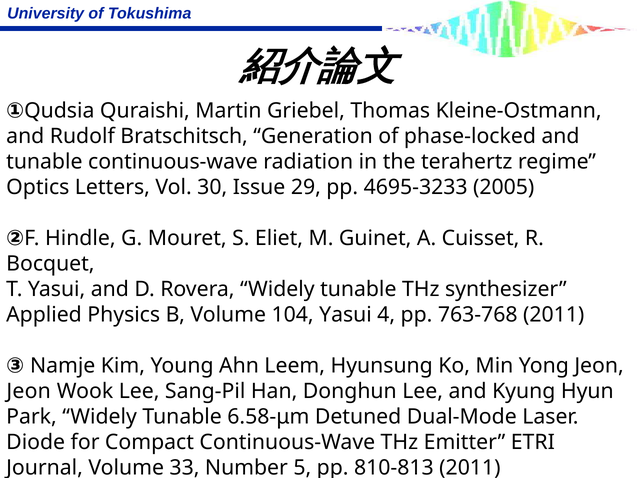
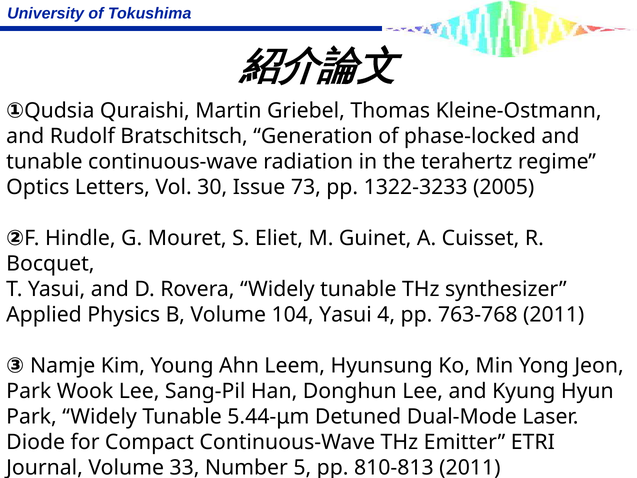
29: 29 -> 73 (306, 187)
4695-3233: 4695-3233 -> 1322-3233 (416, 187)
Jeon: Jeon -> Park (29, 391)
6.58-μm: 6.58-μm -> 5.44-μm (268, 416)
